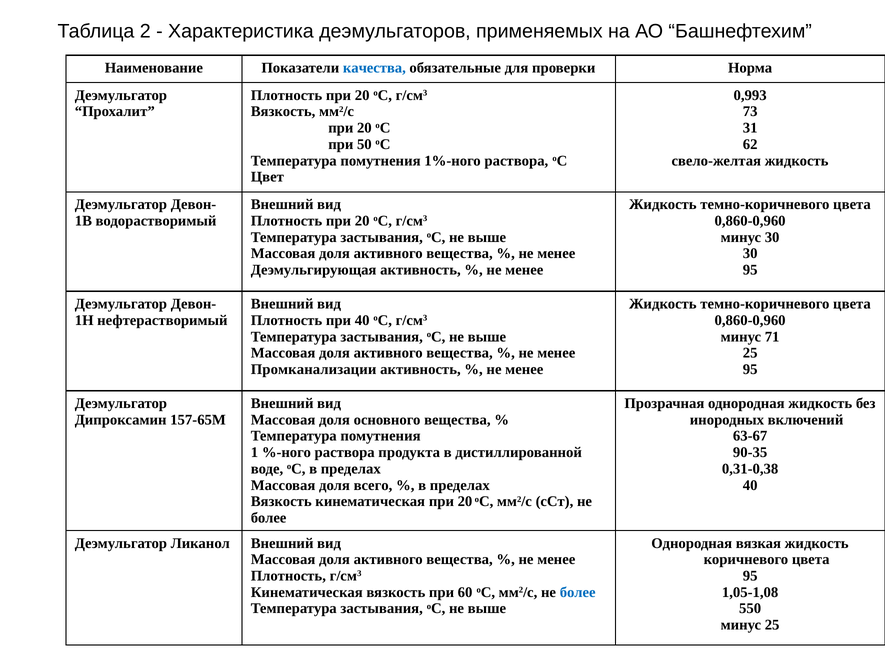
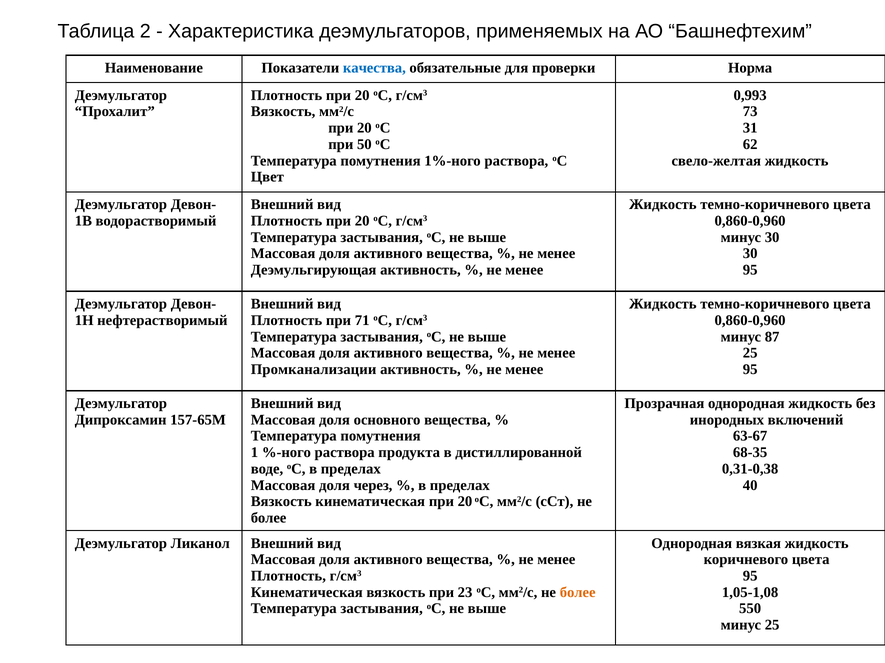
при 40: 40 -> 71 (362, 321)
71: 71 -> 87 (772, 337)
90-35: 90-35 -> 68-35 (750, 453)
всего: всего -> через (373, 486)
60: 60 -> 23 (465, 593)
более colour: blue -> orange (578, 593)
